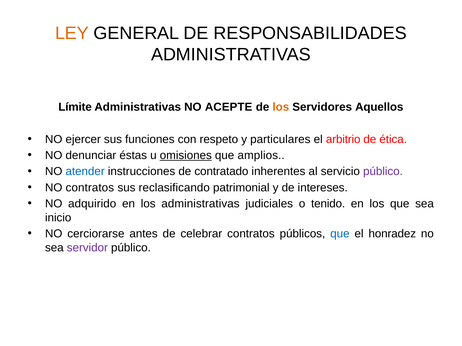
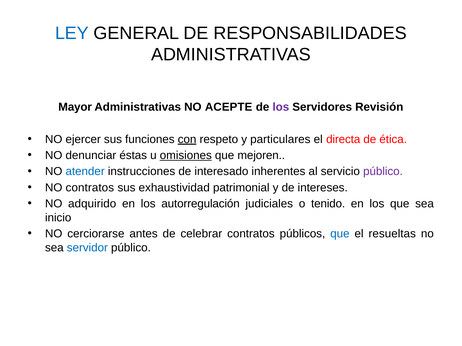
LEY colour: orange -> blue (72, 33)
Límite: Límite -> Mayor (75, 107)
los colour: orange -> purple (281, 107)
Aquellos: Aquellos -> Revisión (379, 107)
con underline: none -> present (187, 139)
arbitrio: arbitrio -> directa (343, 139)
amplios: amplios -> mejoren (261, 156)
contratado: contratado -> interesado (221, 172)
reclasificando: reclasificando -> exhaustividad (174, 188)
los administrativas: administrativas -> autorregulación (201, 204)
honradez: honradez -> resueltas (392, 234)
servidor colour: purple -> blue (87, 248)
